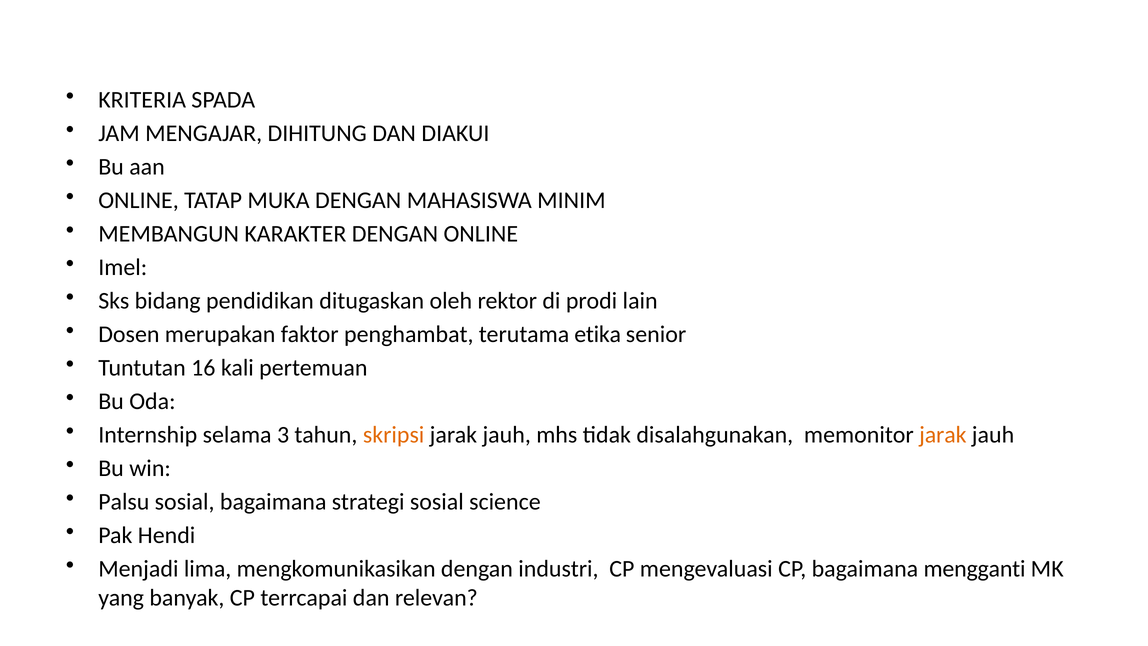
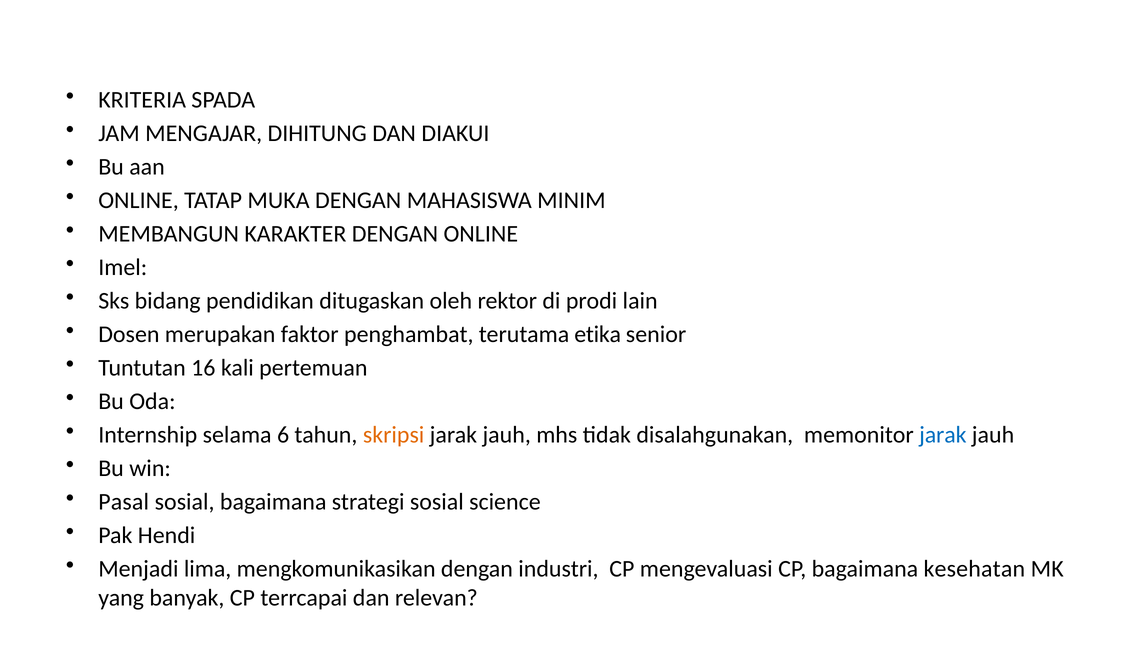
3: 3 -> 6 (283, 435)
jarak colour: orange -> blue (943, 435)
Palsu: Palsu -> Pasal (124, 502)
mengganti: mengganti -> kesehatan (974, 569)
